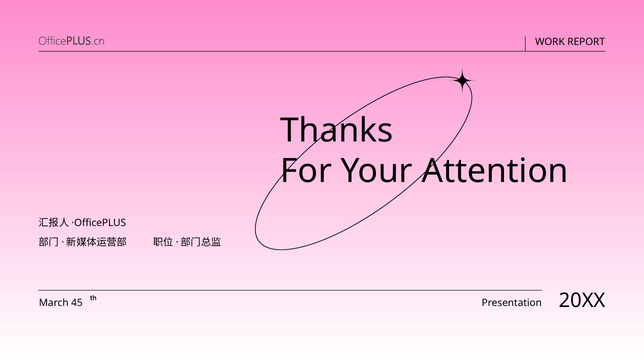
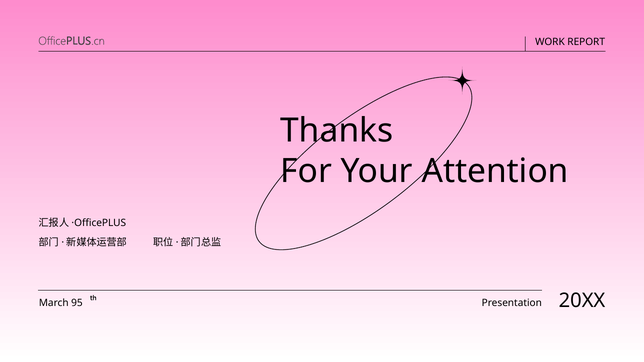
45: 45 -> 95 (77, 303)
